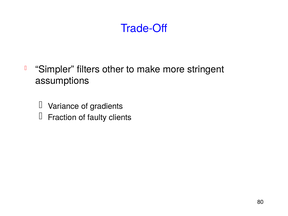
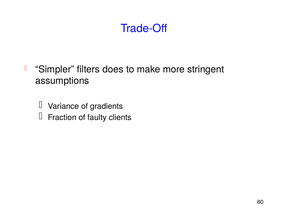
other: other -> does (113, 69)
